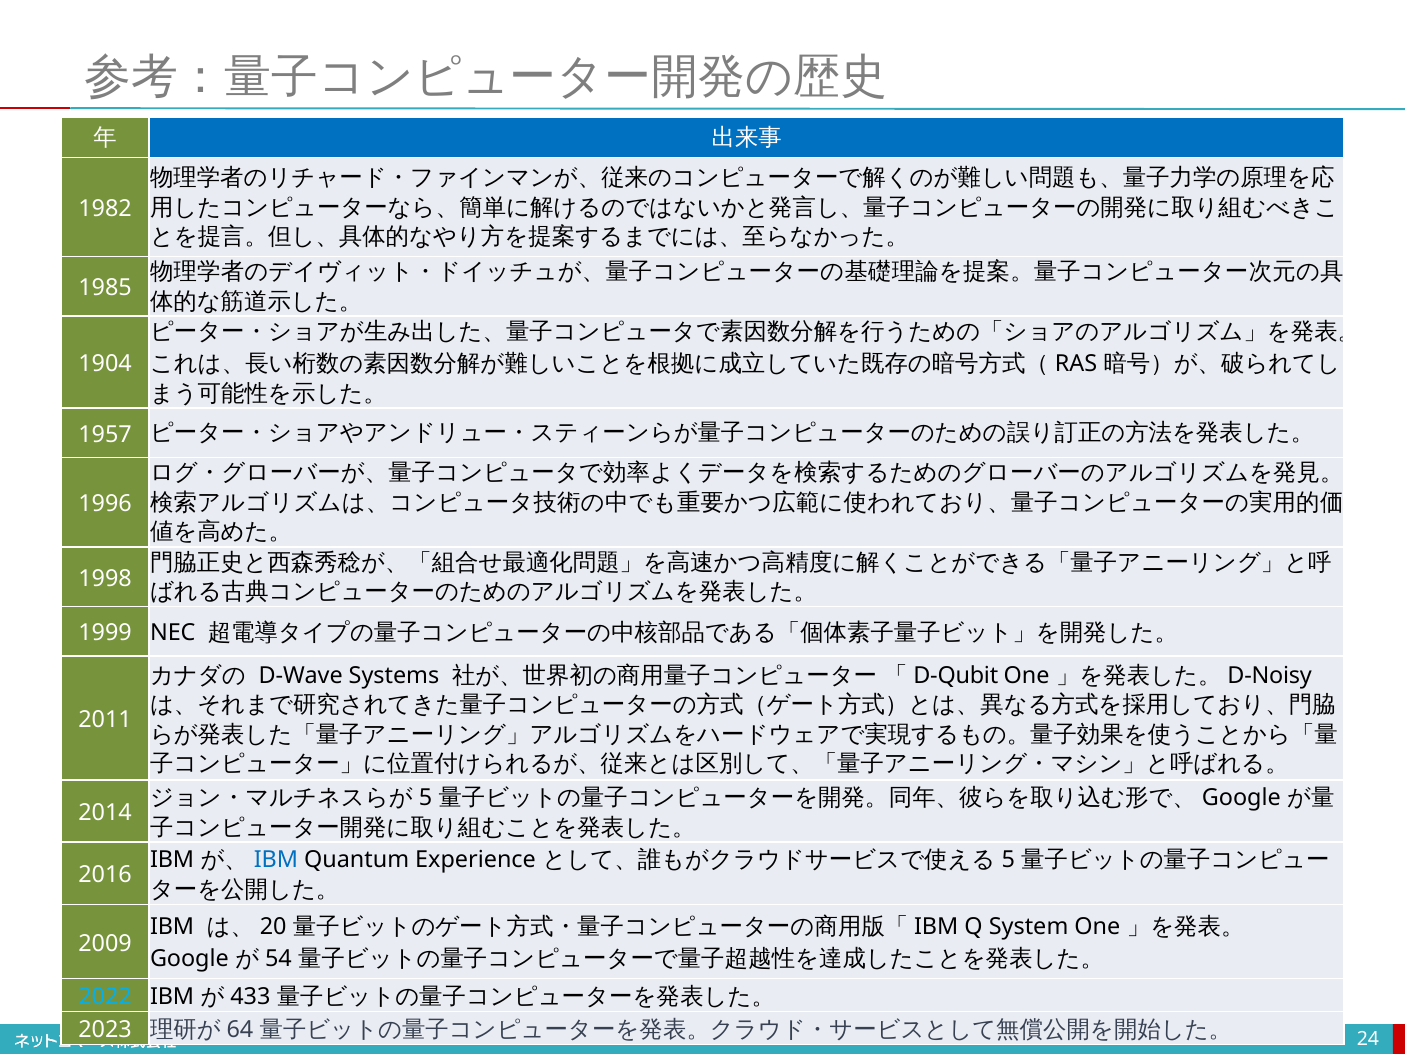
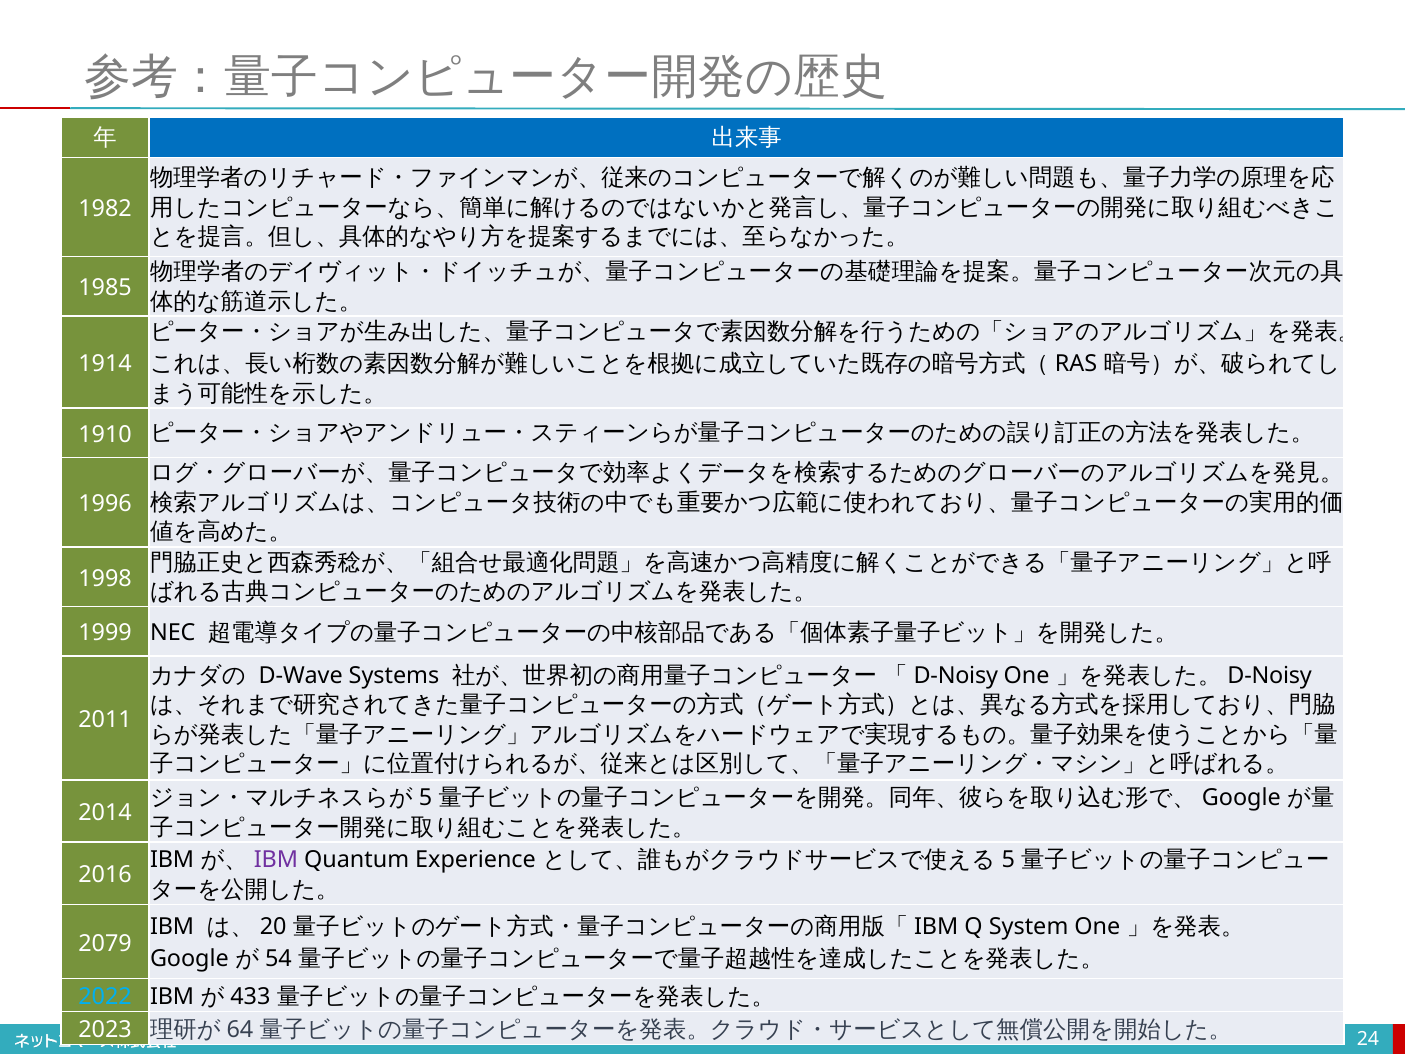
1904: 1904 -> 1914 (105, 364)
1957: 1957 -> 1910 (105, 435)
D-Qubit: D-Qubit -> D-Noisy (956, 675)
IBM colour: blue -> purple (276, 860)
2009: 2009 -> 2079 (105, 943)
